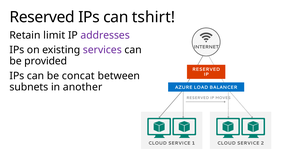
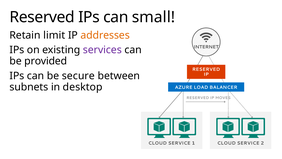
tshirt: tshirt -> small (153, 17)
addresses colour: purple -> orange (105, 35)
concat: concat -> secure (78, 76)
another: another -> desktop (83, 87)
